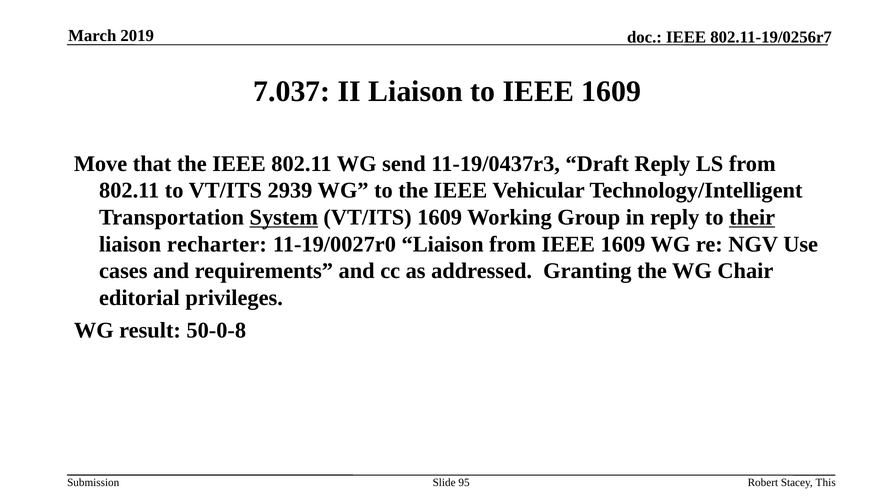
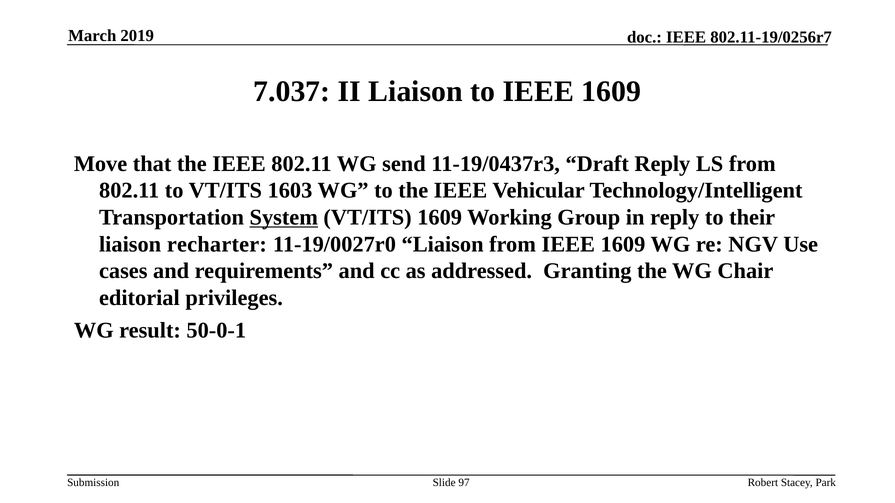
2939: 2939 -> 1603 (290, 191)
their underline: present -> none (752, 218)
50-0-8: 50-0-8 -> 50-0-1 (216, 331)
95: 95 -> 97 (464, 483)
This: This -> Park (826, 483)
